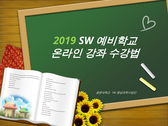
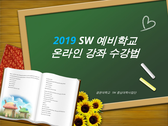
2019 colour: light green -> light blue (65, 41)
